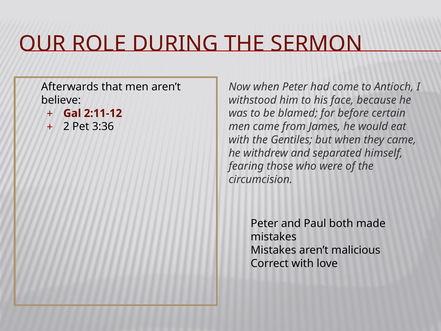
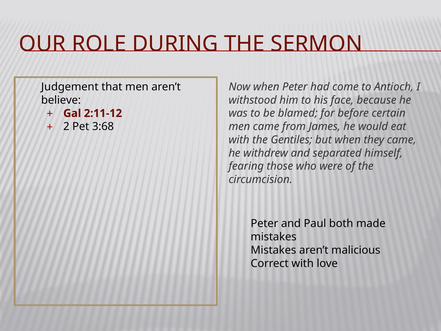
Afterwards: Afterwards -> Judgement (70, 87)
3:36: 3:36 -> 3:68 (103, 126)
